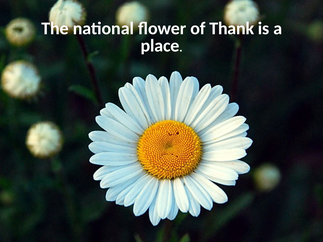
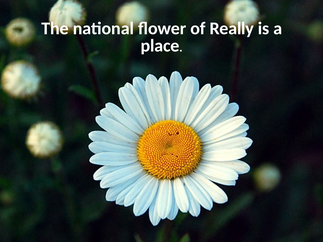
Thank: Thank -> Really (232, 29)
